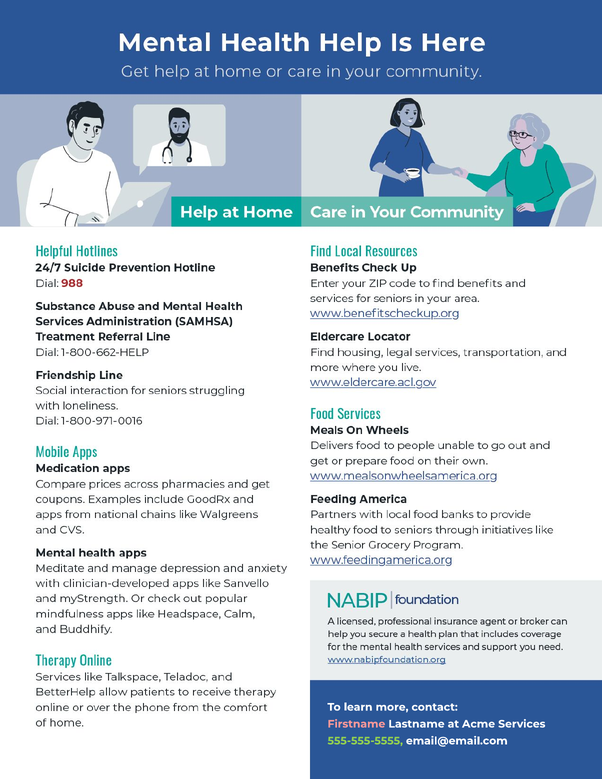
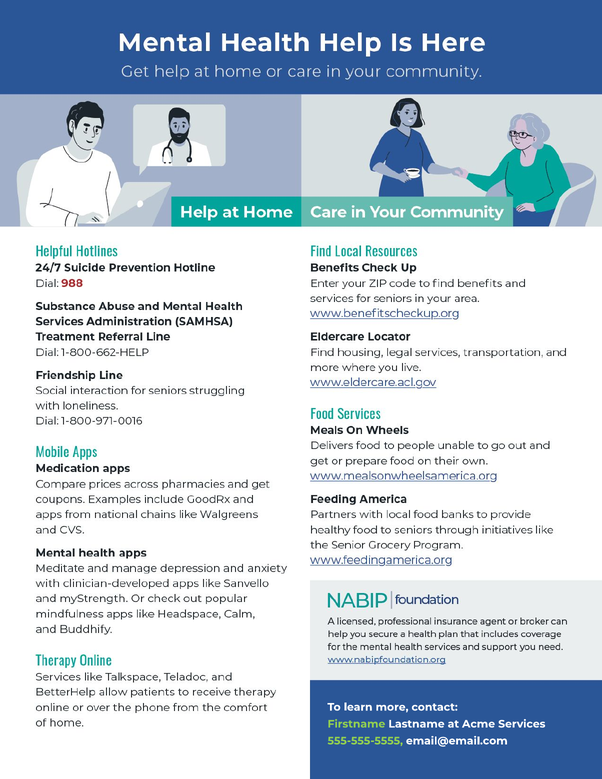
Firstname colour: pink -> light green (356, 724)
